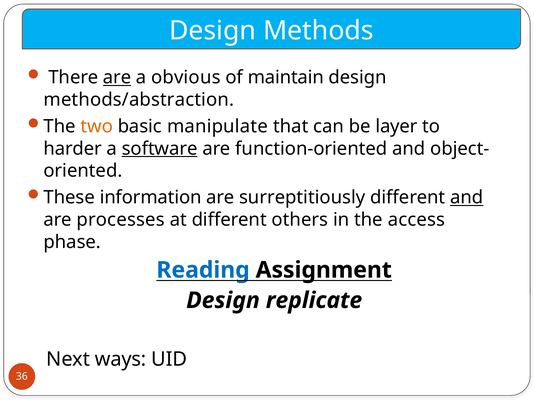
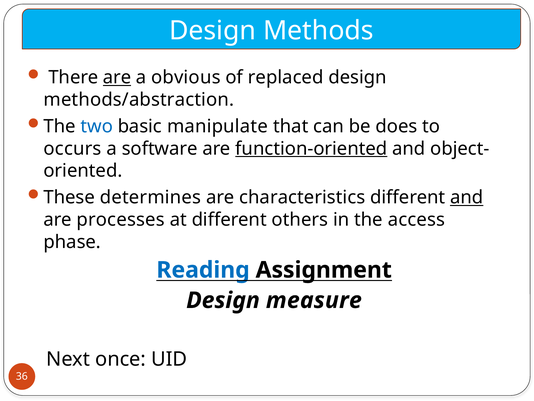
maintain: maintain -> replaced (286, 77)
two colour: orange -> blue (97, 126)
layer: layer -> does (396, 126)
harder: harder -> occurs (73, 148)
software underline: present -> none (160, 148)
function-oriented underline: none -> present (311, 148)
information: information -> determines (150, 197)
surreptitiously: surreptitiously -> characteristics (302, 197)
replicate: replicate -> measure (314, 300)
ways: ways -> once (121, 359)
